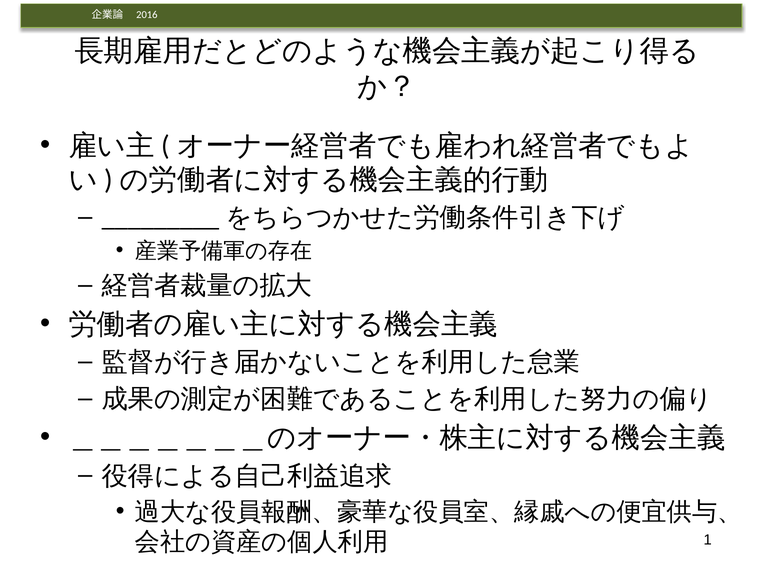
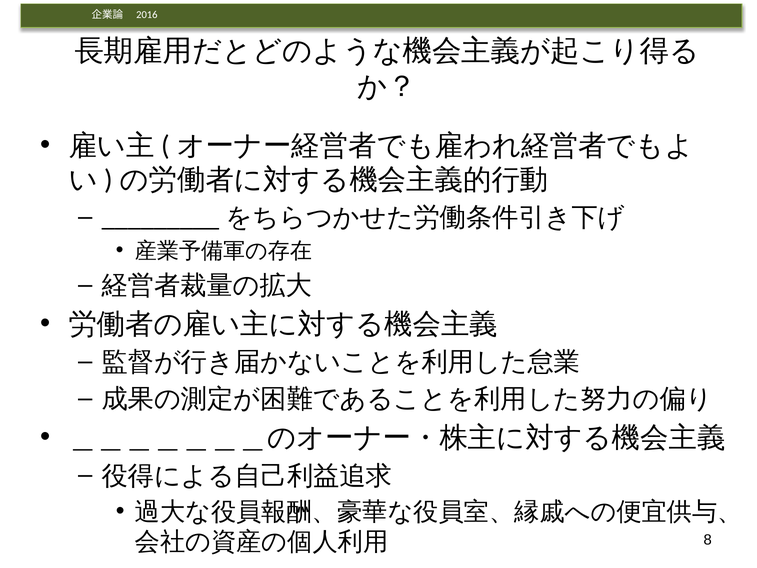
1: 1 -> 8 (708, 540)
